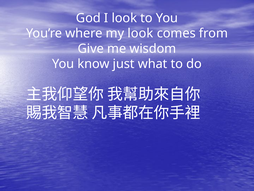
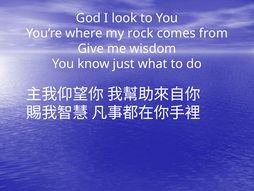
my look: look -> rock (140, 33)
